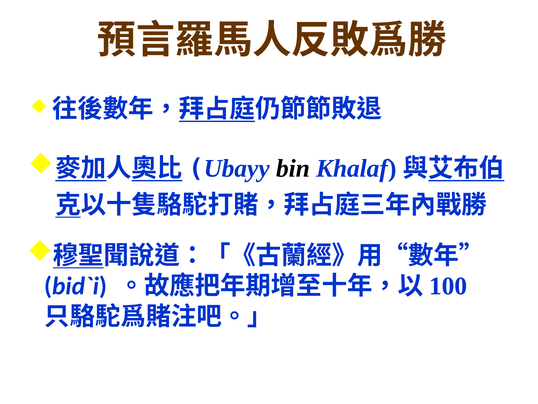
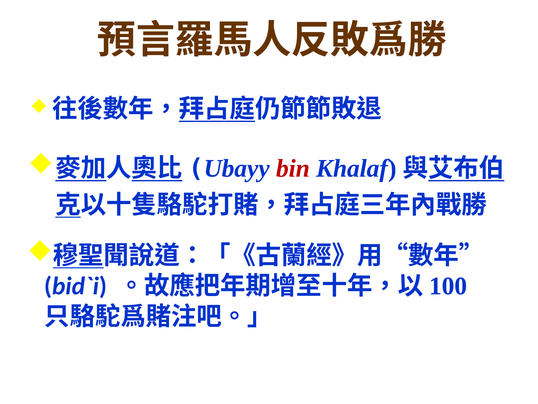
bin colour: black -> red (293, 168)
